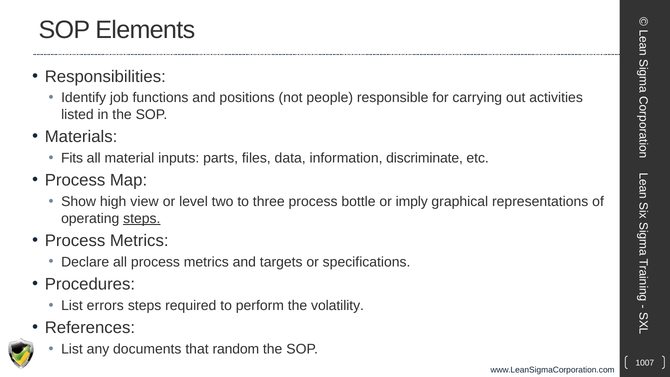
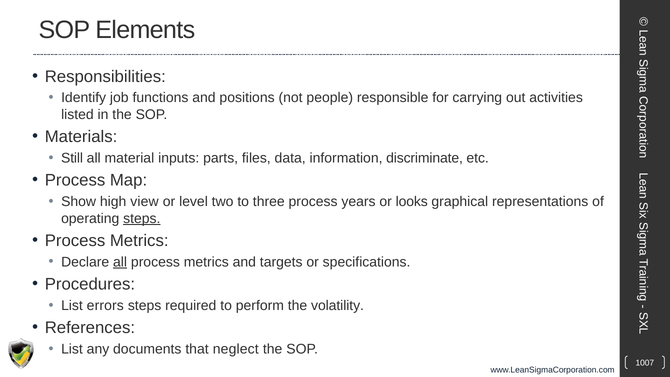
Fits: Fits -> Still (72, 158)
bottle: bottle -> years (359, 202)
imply: imply -> looks (412, 202)
all underline: none -> present (120, 262)
random: random -> neglect (236, 349)
